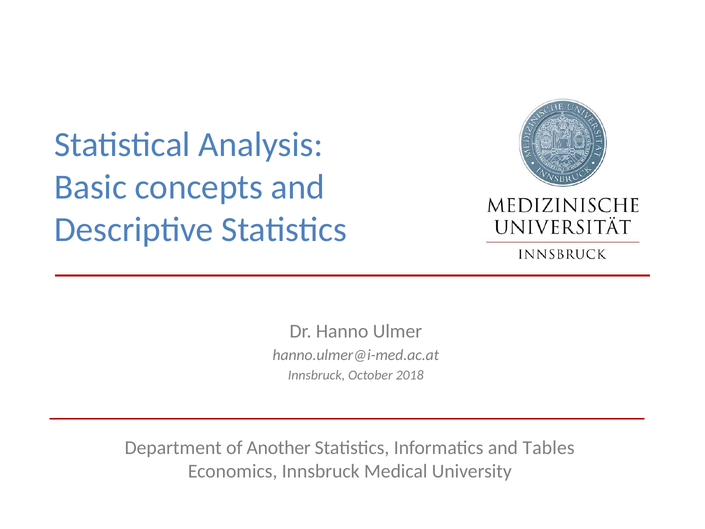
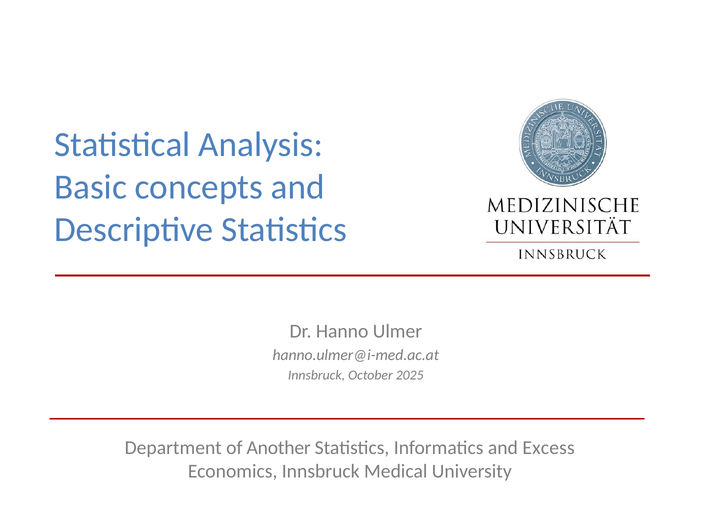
2018: 2018 -> 2025 (410, 375)
Tables: Tables -> Excess (549, 448)
